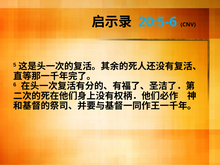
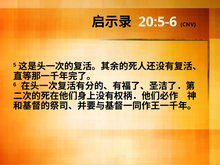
20:5-6 colour: light blue -> white (158, 22)
